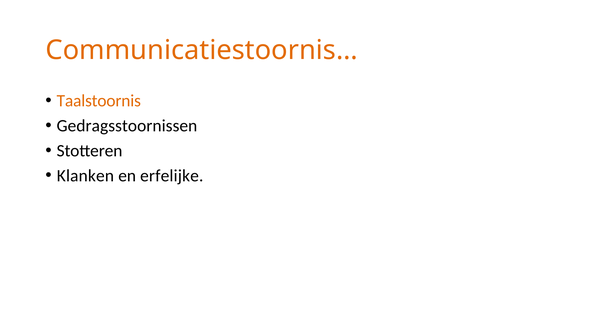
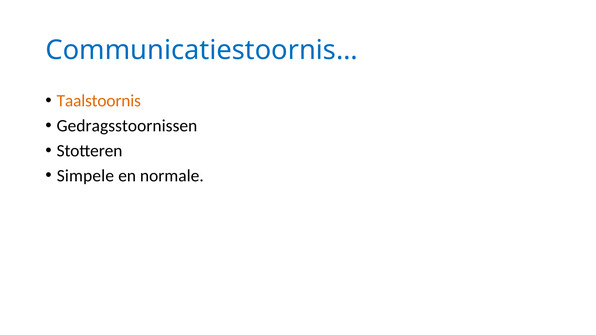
Communicatiestoornis… colour: orange -> blue (202, 50)
Klanken: Klanken -> Simpele (85, 176)
erfelijke: erfelijke -> normale (172, 176)
